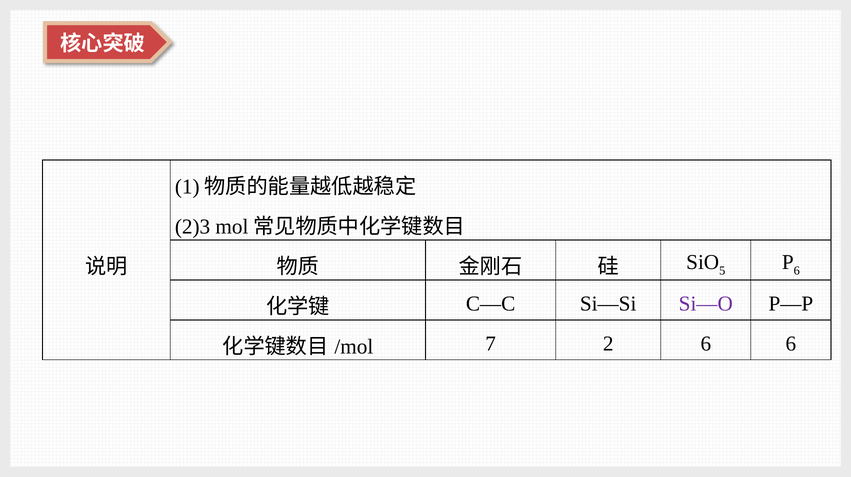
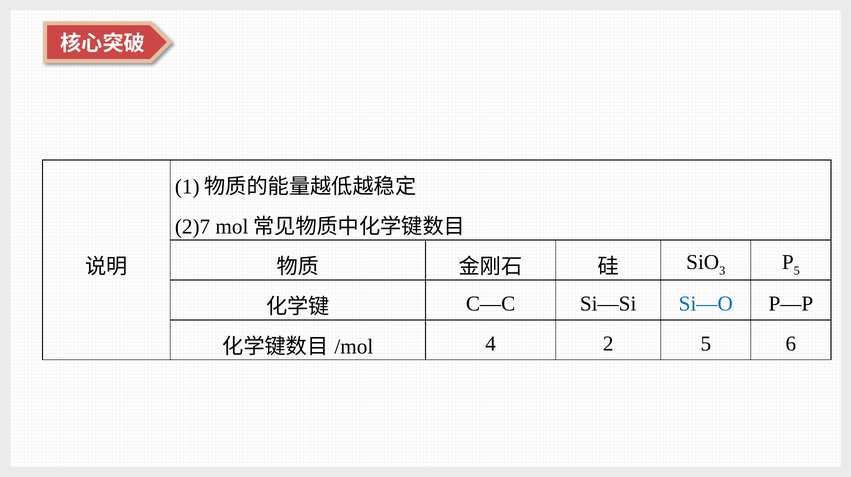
2)3: 2)3 -> 2)7 (193, 227)
5: 5 -> 3 (722, 271)
6: 6 -> 5 (797, 271)
Si—O colour: purple -> blue (706, 303)
7: 7 -> 4 (491, 343)
2 6: 6 -> 5 (706, 343)
